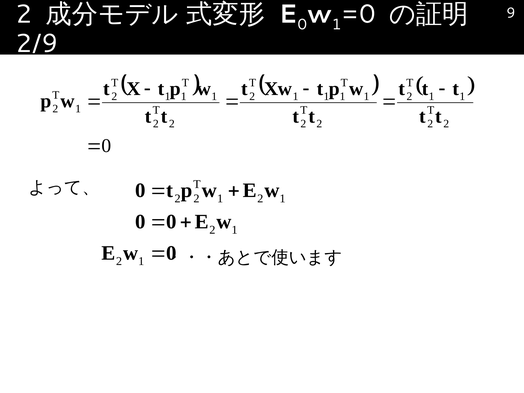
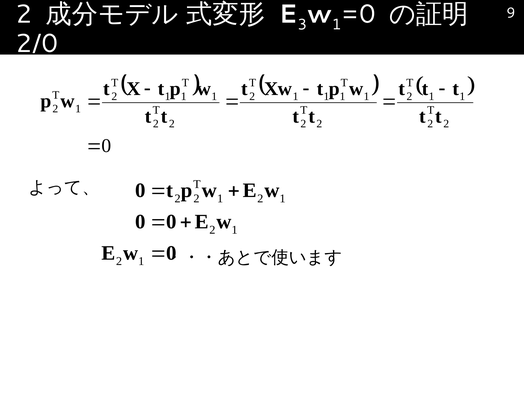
0: 0 -> 3 (302, 25)
2/9: 2/9 -> 2/0 (37, 43)
